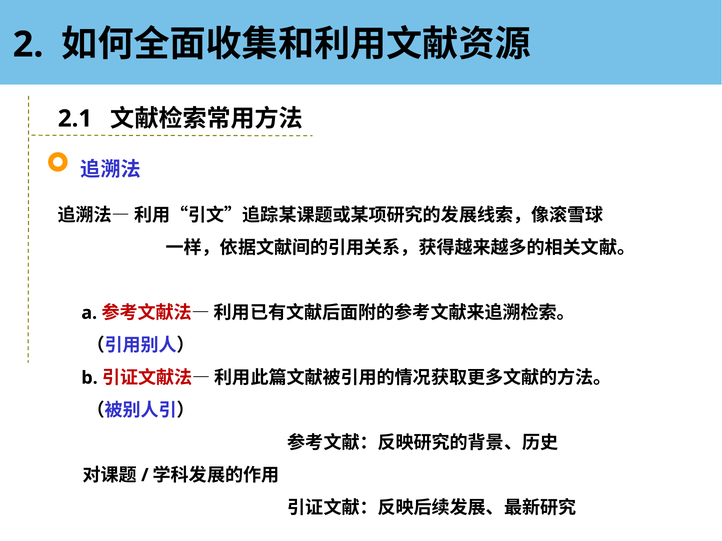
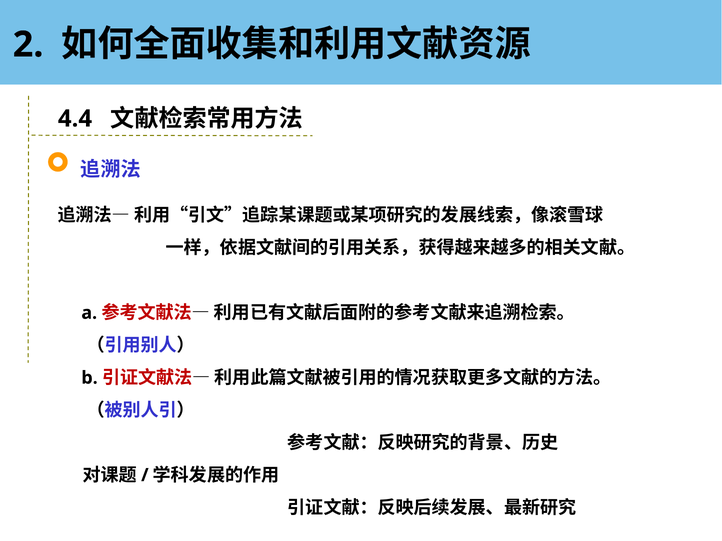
2.1: 2.1 -> 4.4 (75, 119)
